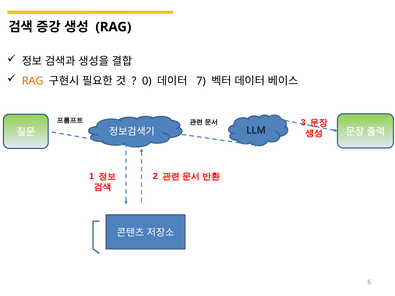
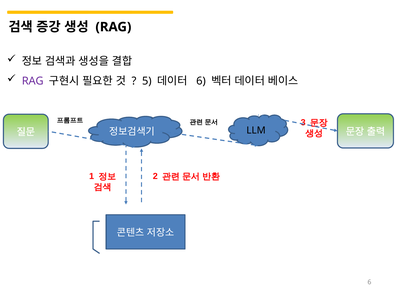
RAG colour: orange -> purple (33, 81)
0: 0 -> 5 (147, 81)
7: 7 -> 6 (201, 81)
